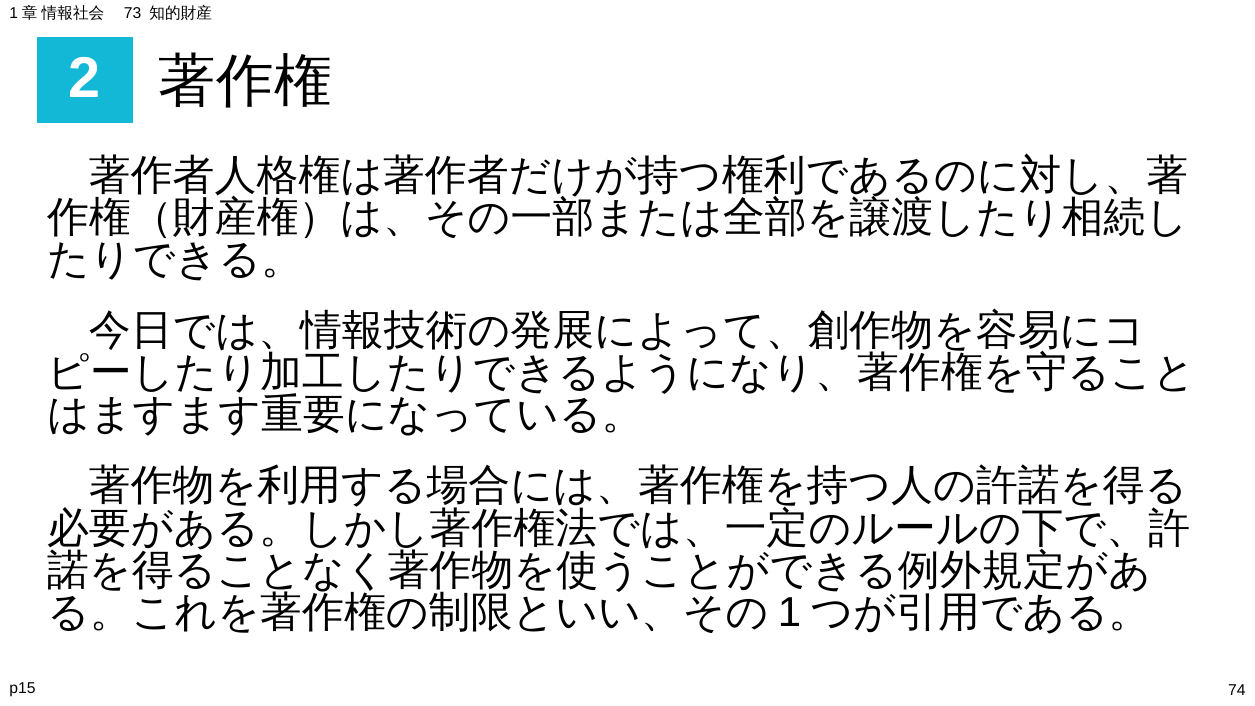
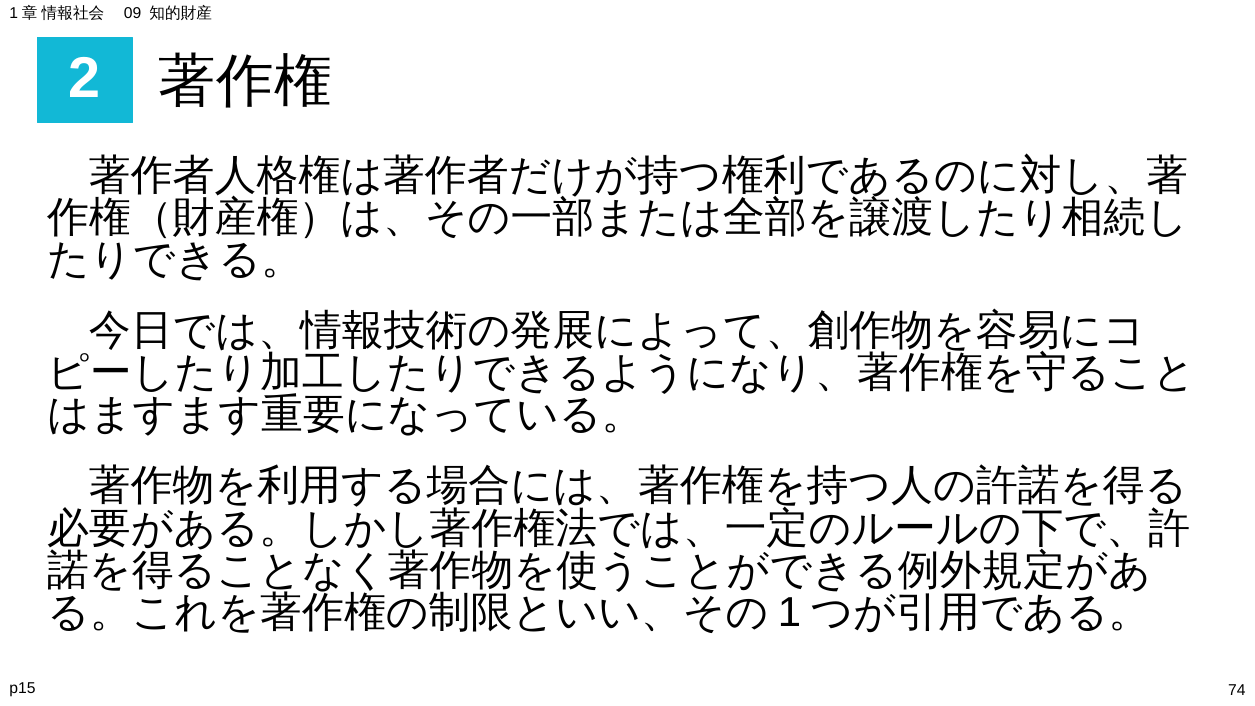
73: 73 -> 09 (133, 13)
